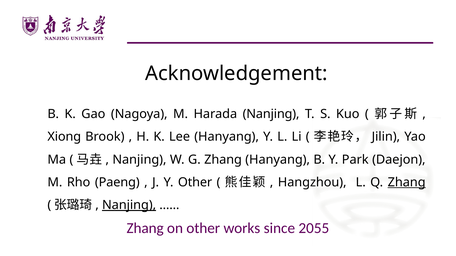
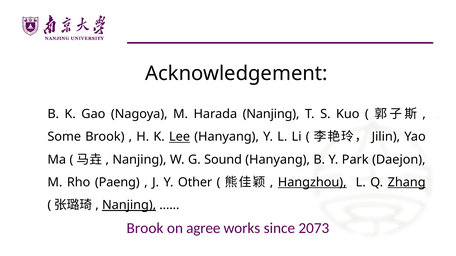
Xiong: Xiong -> Some (64, 137)
Lee underline: none -> present (180, 137)
G Zhang: Zhang -> Sound (223, 160)
Hangzhou underline: none -> present (312, 183)
Zhang: Zhang -> Brook (145, 229)
on other: other -> agree (203, 229)
2055: 2055 -> 2073 (314, 229)
